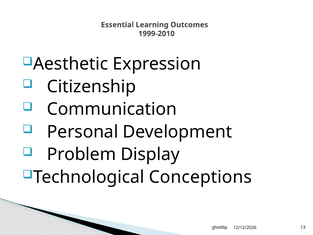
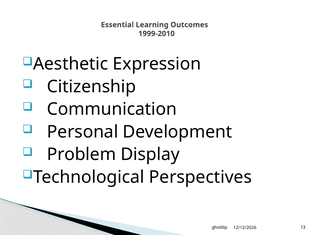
Conceptions: Conceptions -> Perspectives (200, 177)
